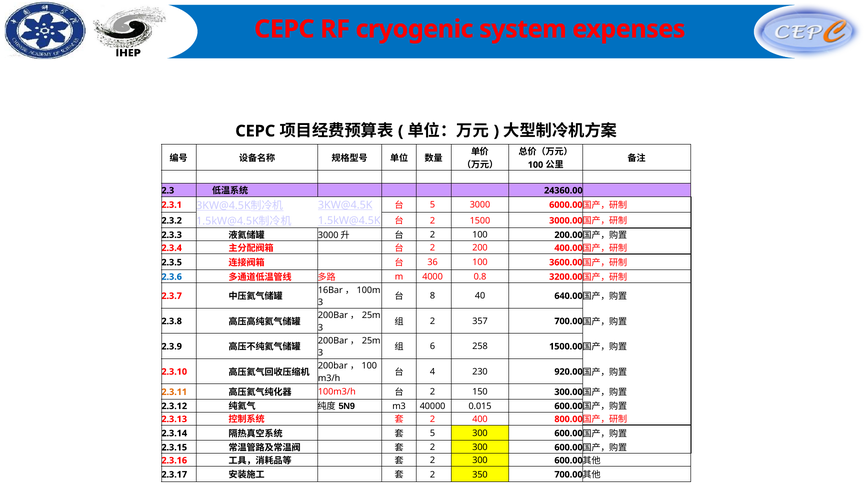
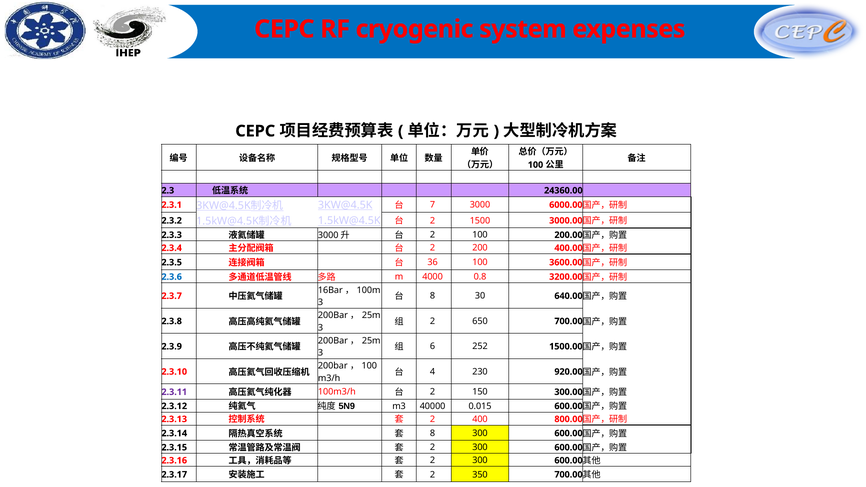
5: 5 -> 7 (433, 205)
40: 40 -> 30 (480, 296)
357: 357 -> 650 (480, 321)
258: 258 -> 252 (480, 347)
2.3.11 colour: orange -> purple (174, 392)
5: 5 -> 8 (433, 433)
